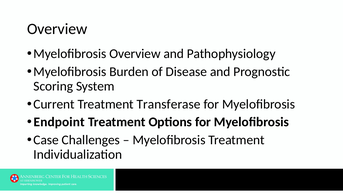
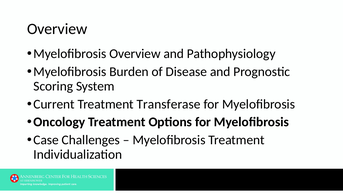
Endpoint: Endpoint -> Oncology (59, 122)
